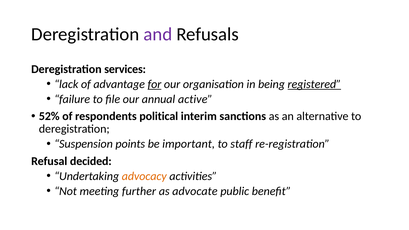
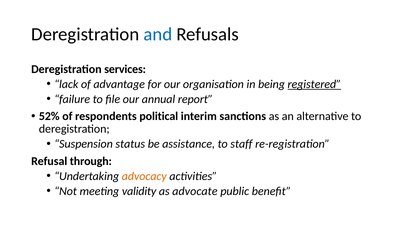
and colour: purple -> blue (158, 34)
for underline: present -> none (154, 84)
active: active -> report (195, 99)
points: points -> status (130, 144)
important: important -> assistance (189, 144)
decided: decided -> through (91, 161)
further: further -> validity (139, 191)
